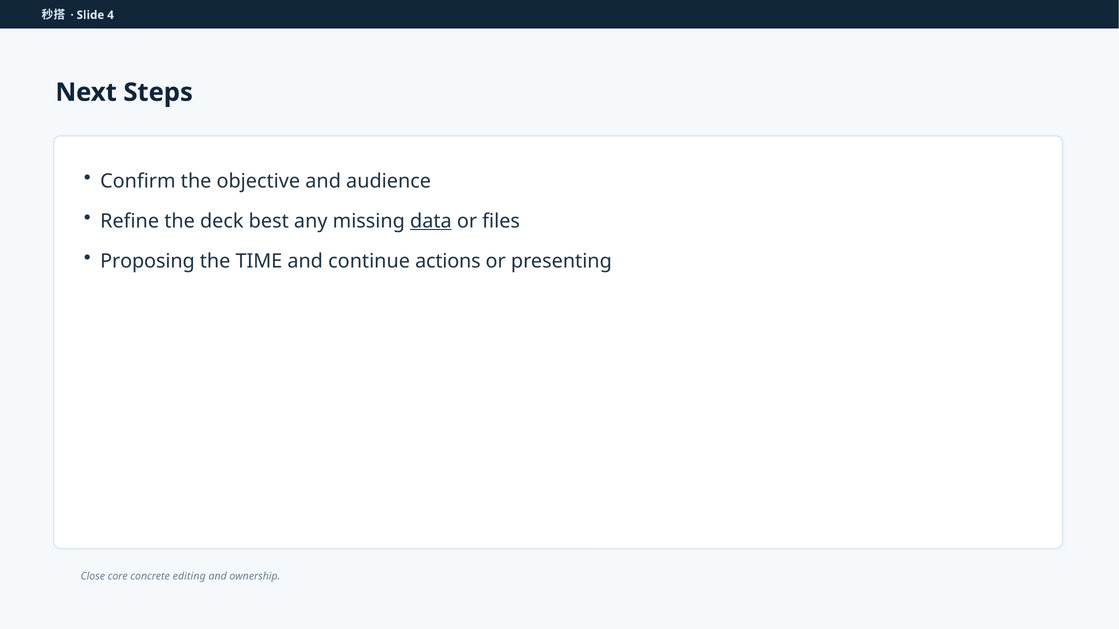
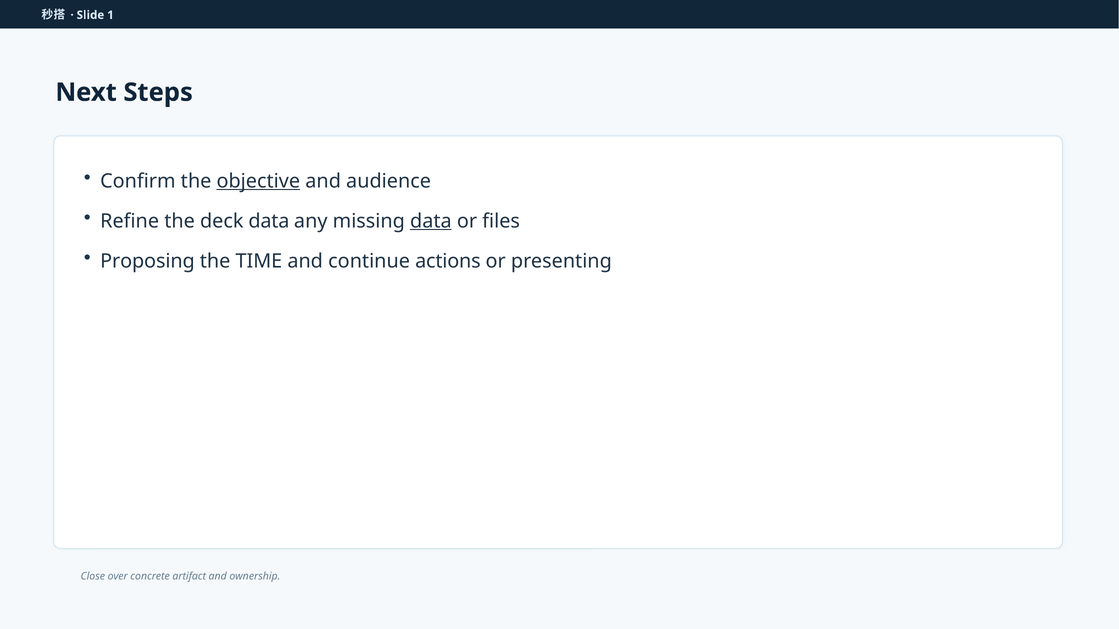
4: 4 -> 1 (111, 15)
objective underline: none -> present (258, 181)
deck best: best -> data (269, 221)
core: core -> over (118, 576)
editing: editing -> artifact (189, 576)
